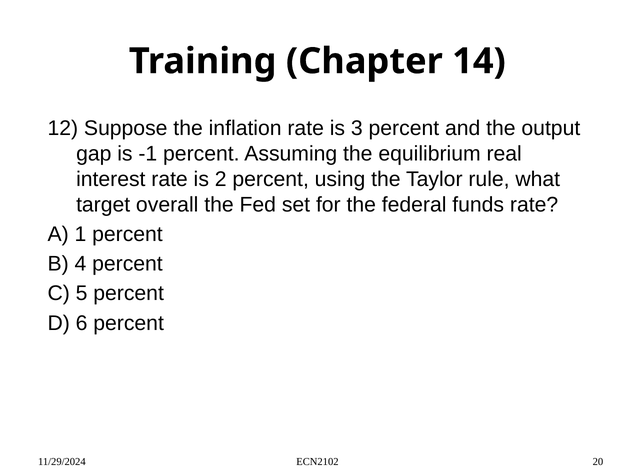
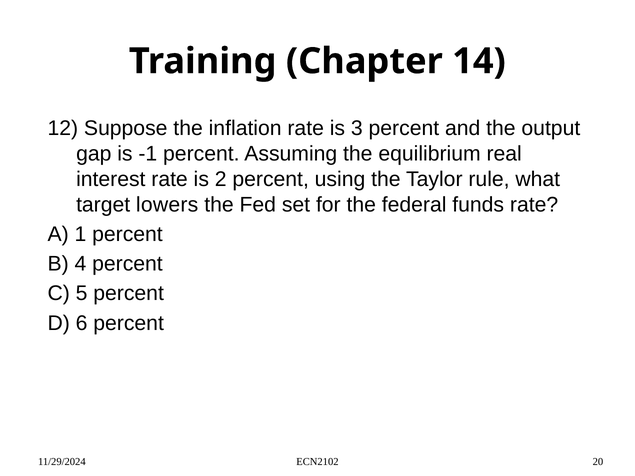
overall: overall -> lowers (167, 205)
